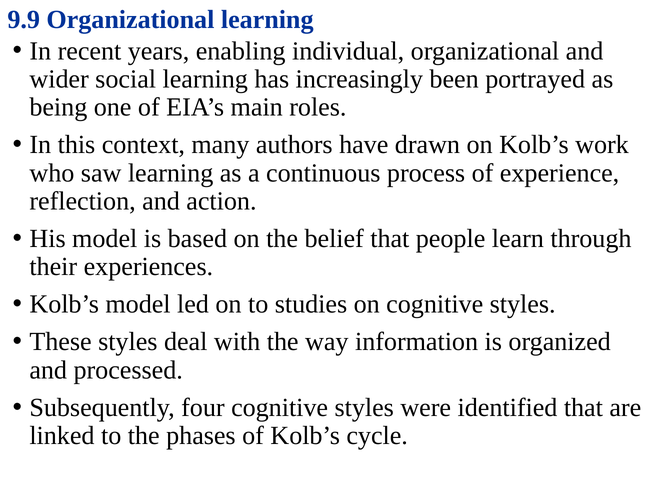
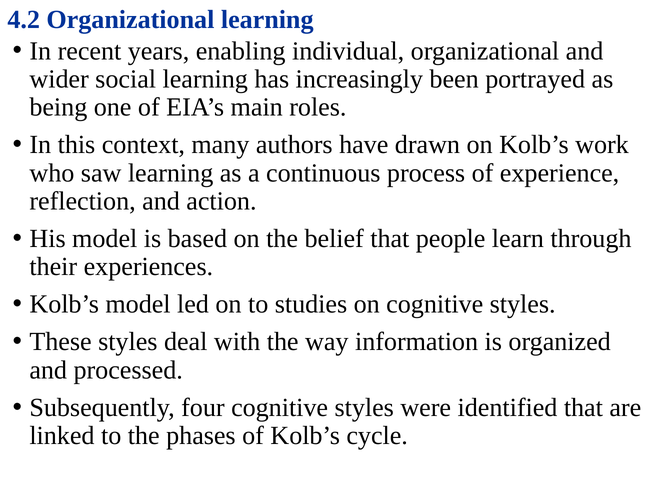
9.9: 9.9 -> 4.2 (24, 19)
